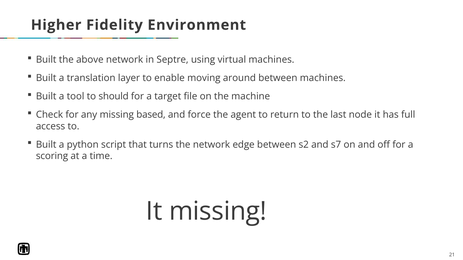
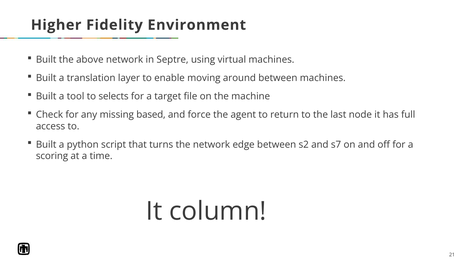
should: should -> selects (114, 97)
It missing: missing -> column (218, 211)
